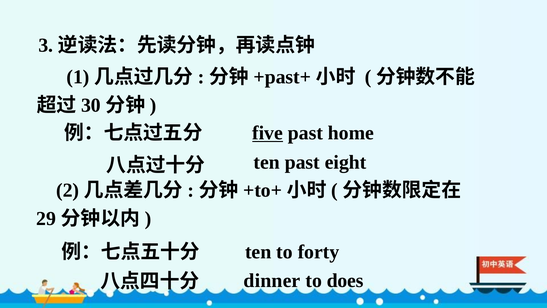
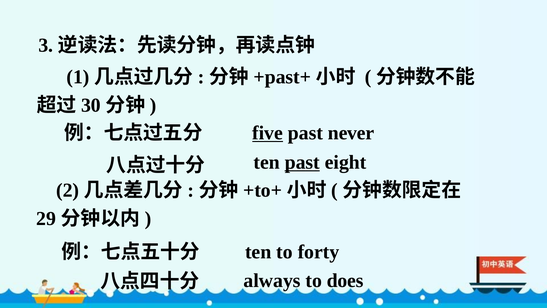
home: home -> never (351, 133)
past underline: none -> present (302, 162)
dinner: dinner -> always (272, 280)
